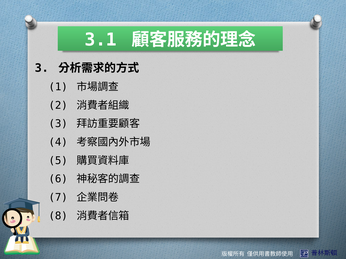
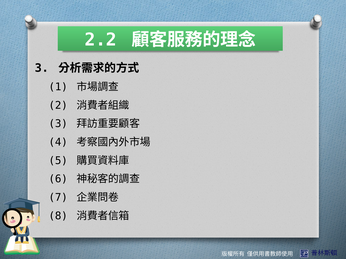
3.1: 3.1 -> 2.2 (101, 40)
